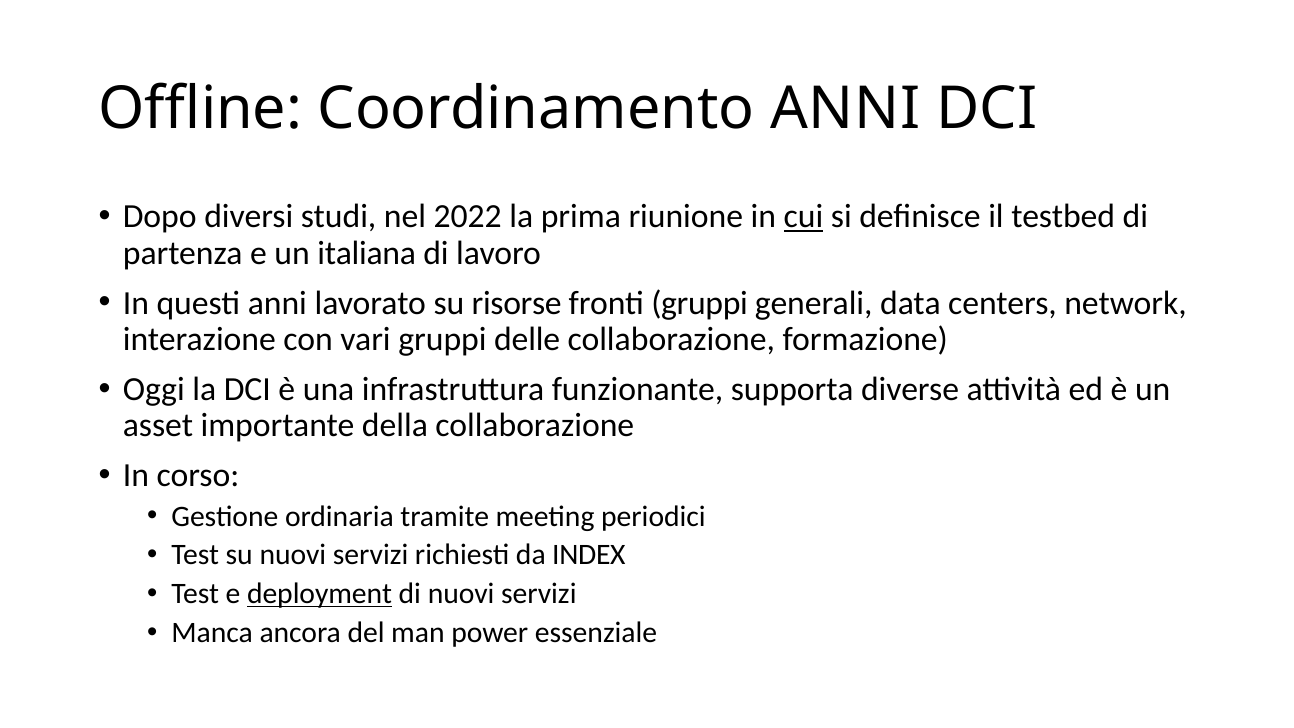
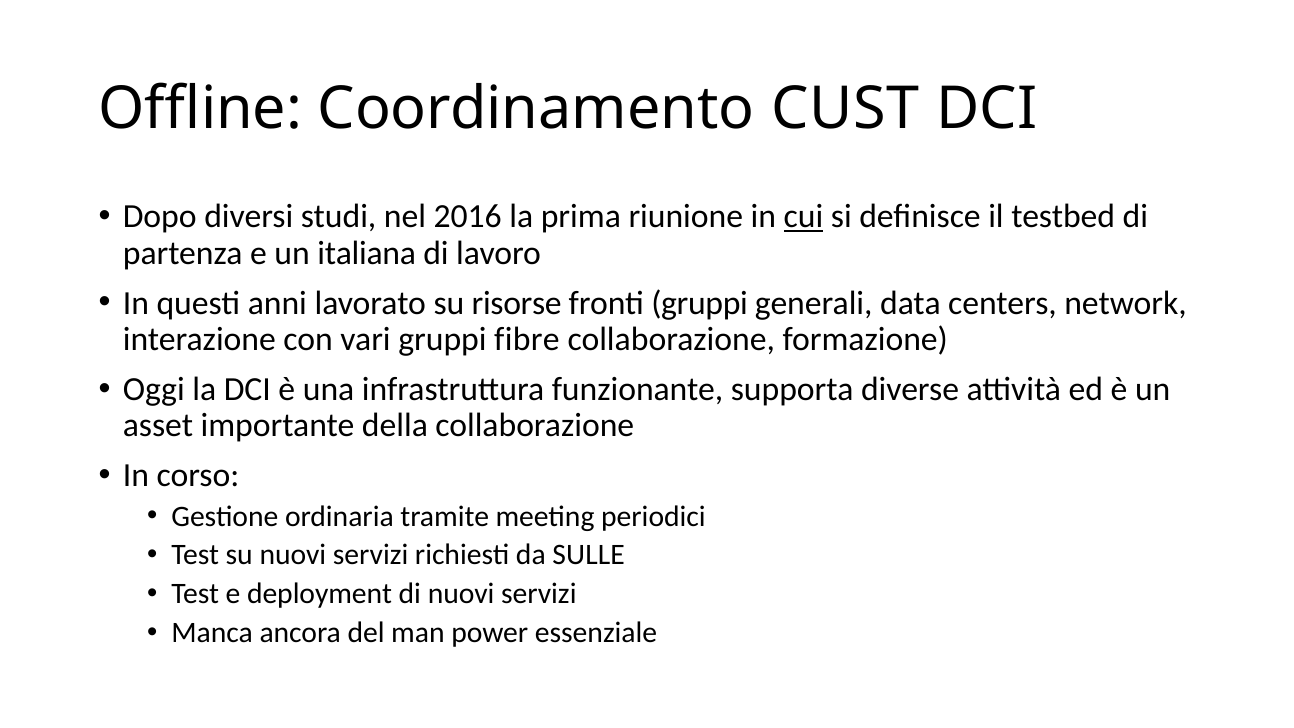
Coordinamento ANNI: ANNI -> CUST (845, 109)
2022: 2022 -> 2016 (468, 217)
delle: delle -> fibre (527, 339)
INDEX: INDEX -> SULLE (589, 555)
deployment underline: present -> none (320, 594)
